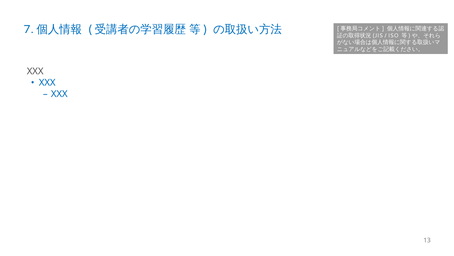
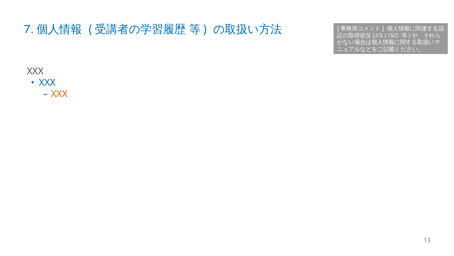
XXX colour: blue -> orange (59, 94)
